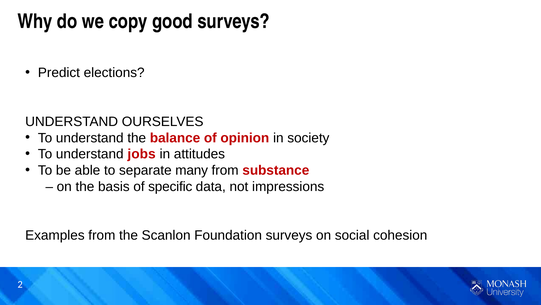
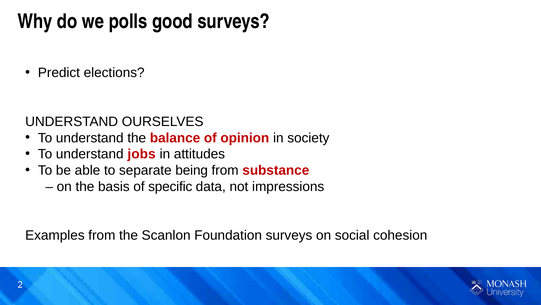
copy: copy -> polls (128, 22)
many: many -> being (192, 170)
